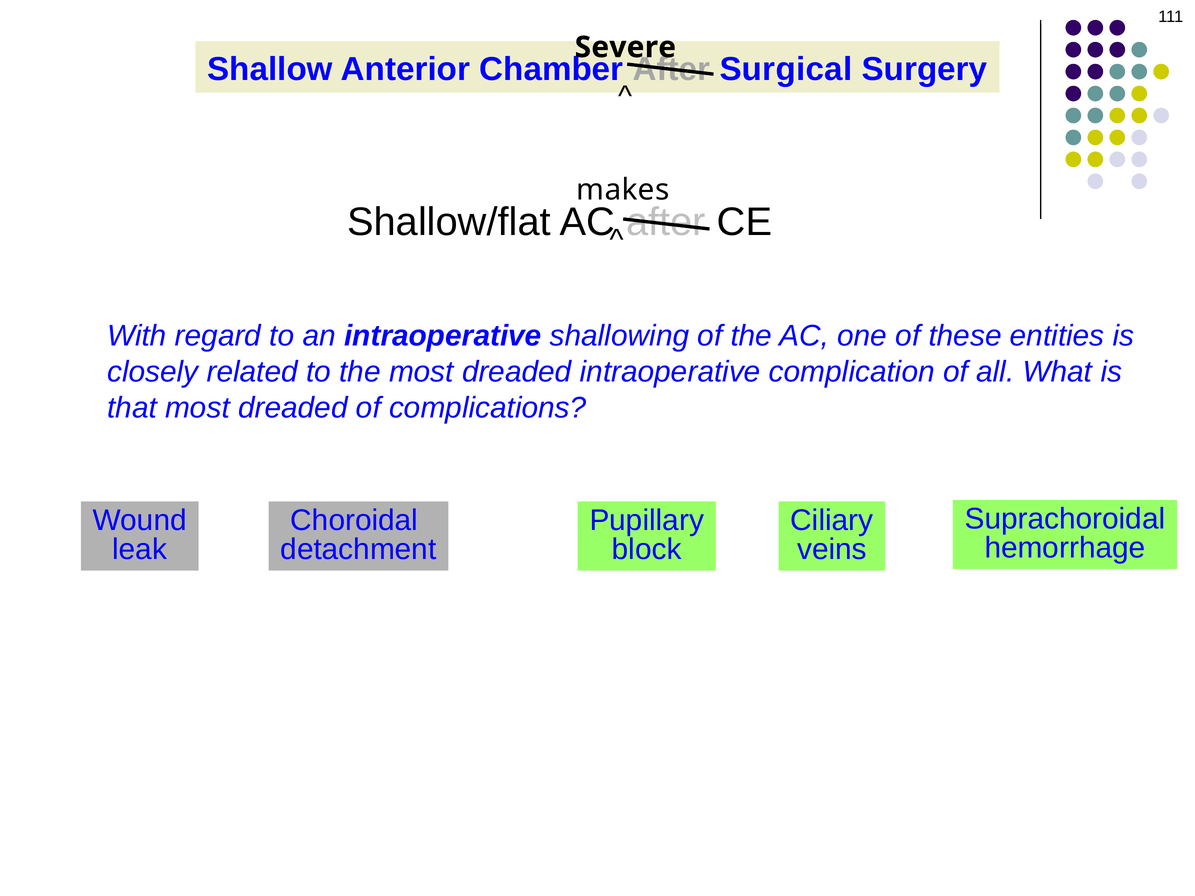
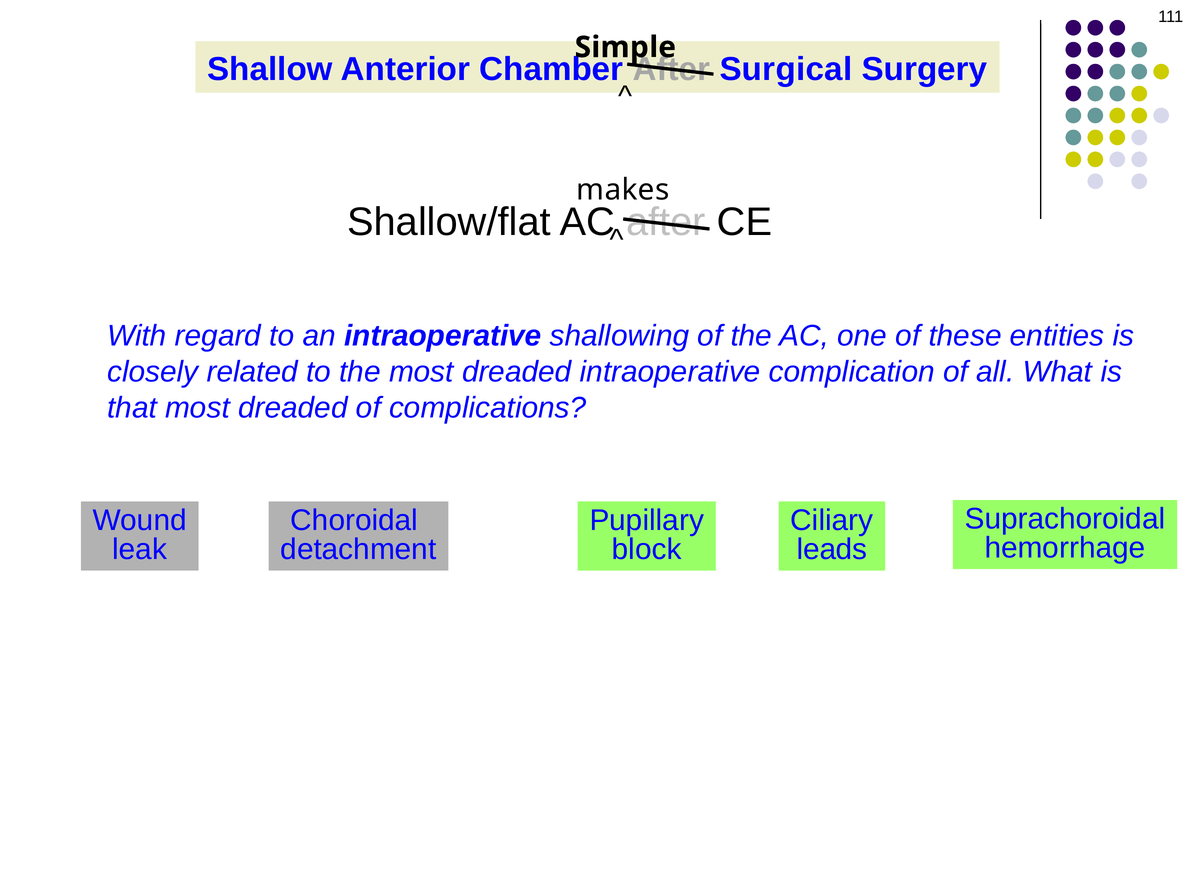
Severe: Severe -> Simple (625, 47)
veins: veins -> leads (832, 549)
